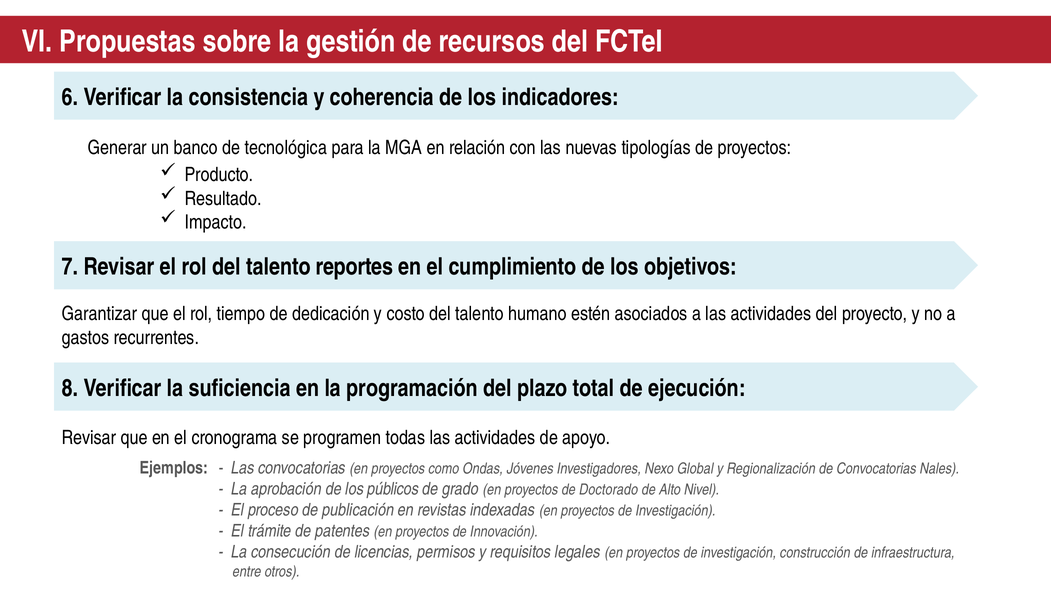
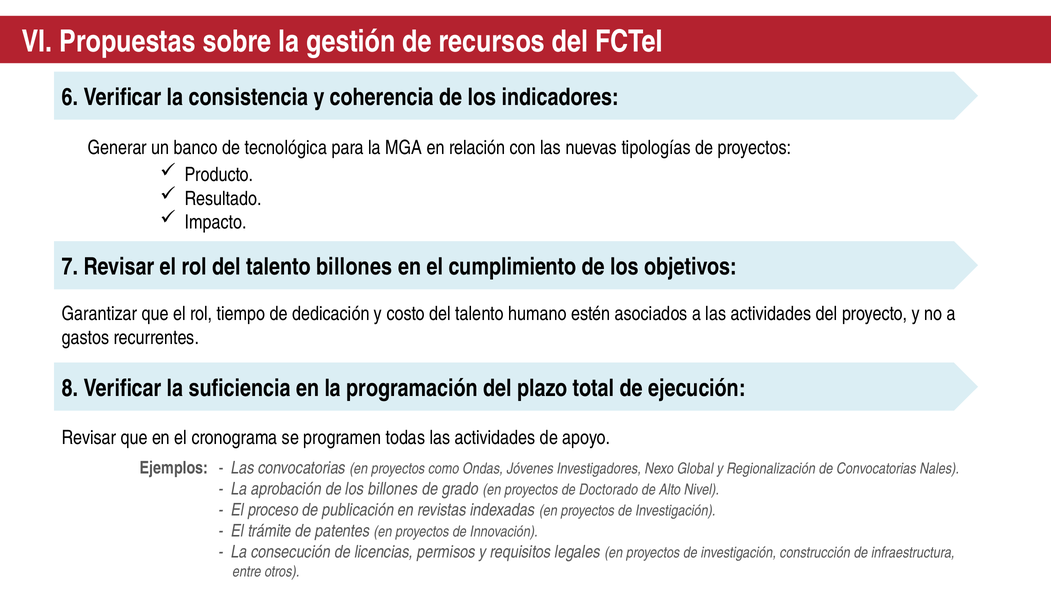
talento reportes: reportes -> billones (354, 267)
los públicos: públicos -> billones (393, 489)
